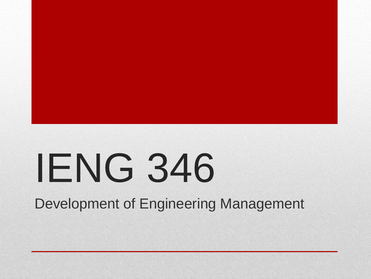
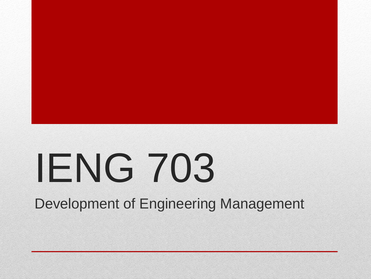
346: 346 -> 703 (181, 168)
